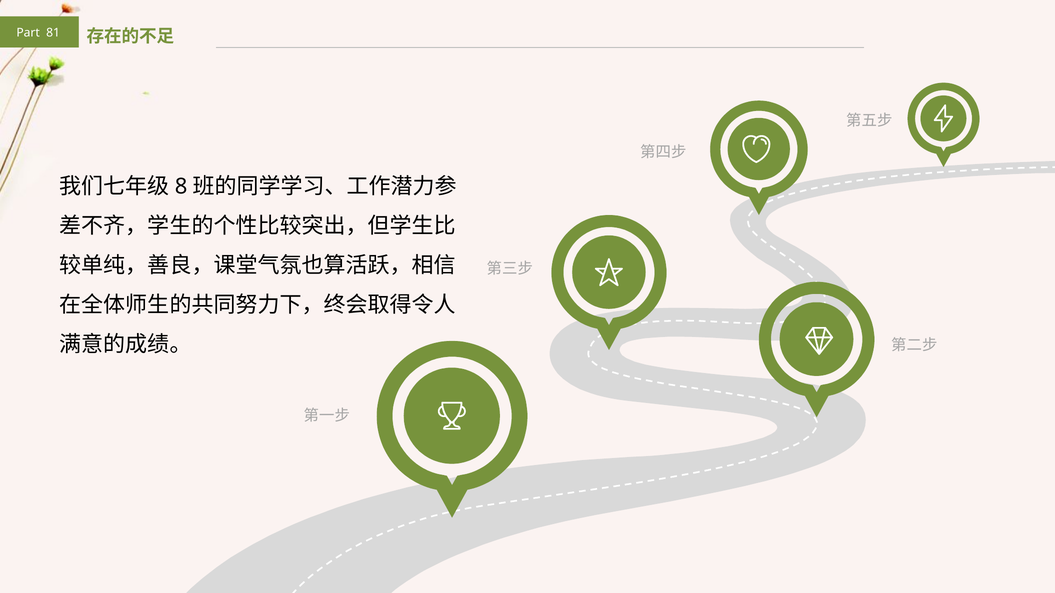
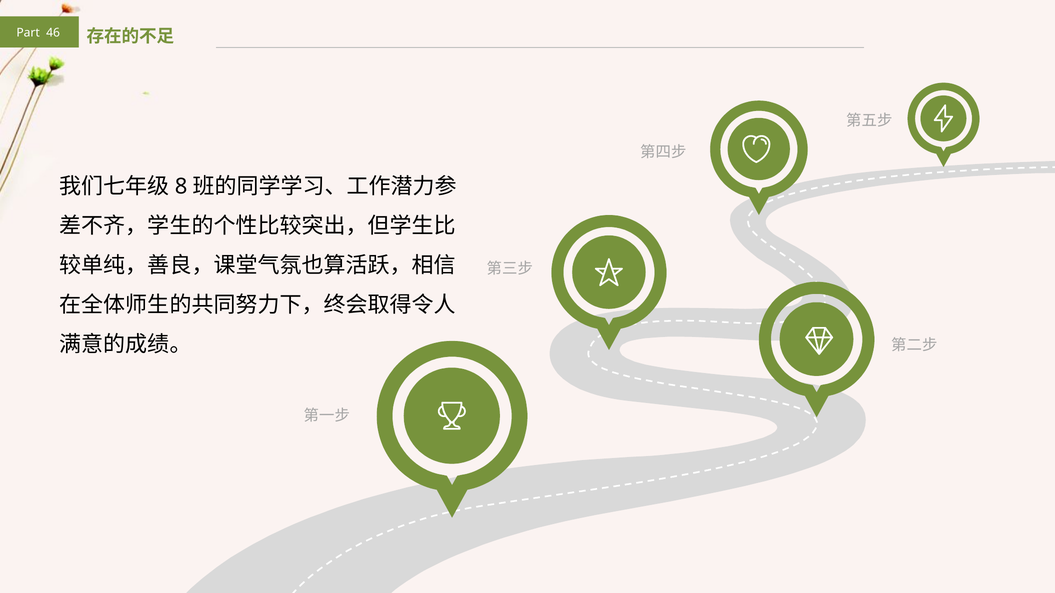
81: 81 -> 46 (53, 33)
